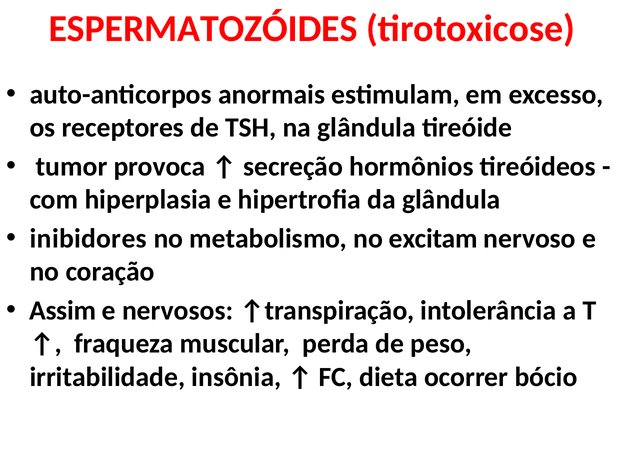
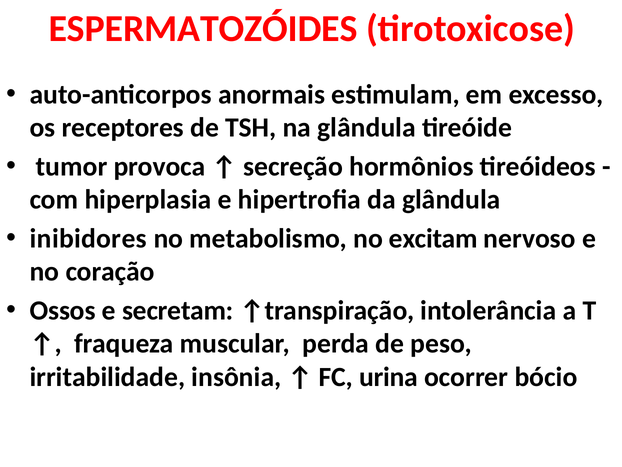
Assim: Assim -> Ossos (63, 310)
nervosos: nervosos -> secretam (178, 310)
dieta: dieta -> urina (389, 377)
